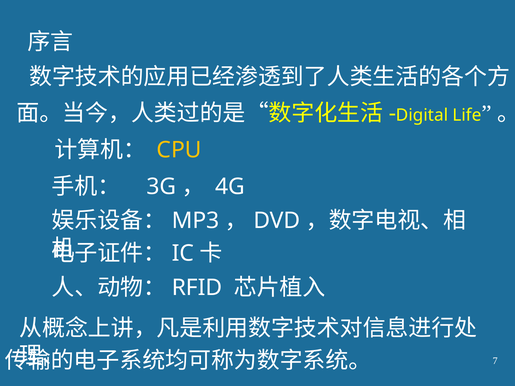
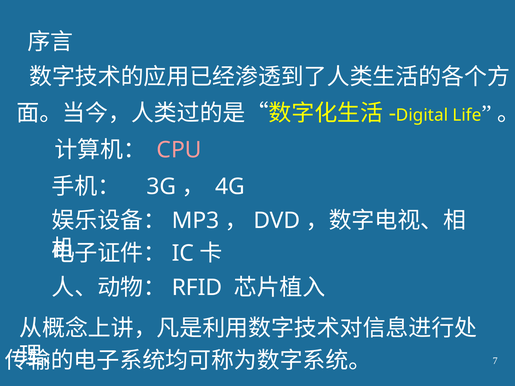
CPU colour: yellow -> pink (179, 150)
